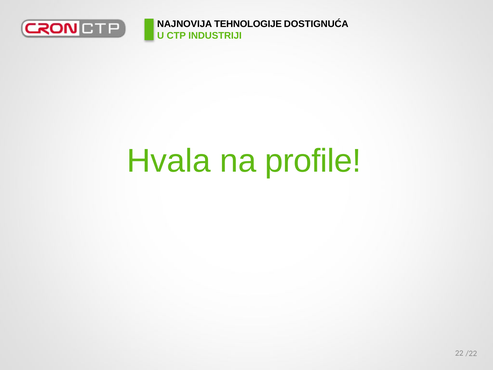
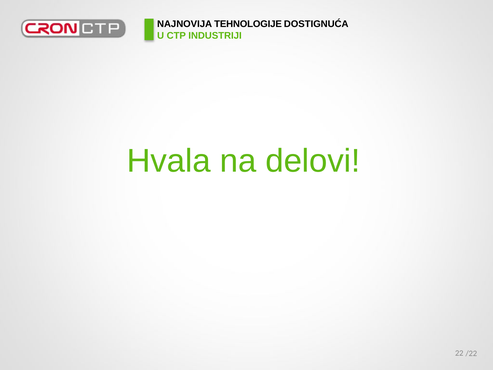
profile: profile -> delovi (313, 161)
